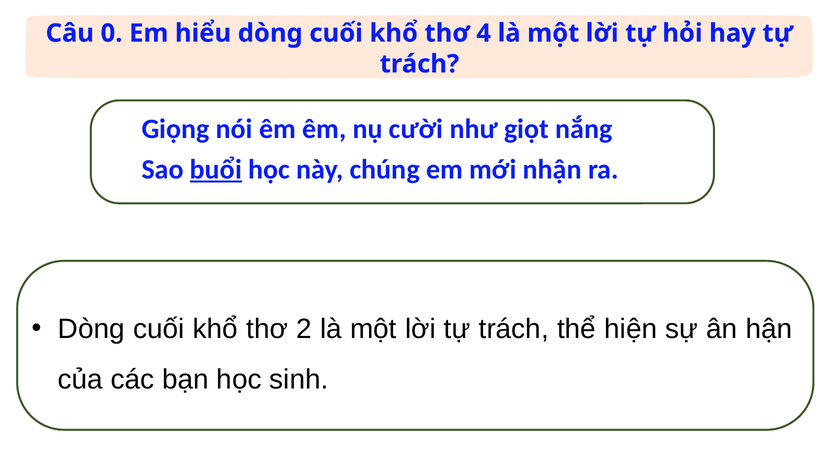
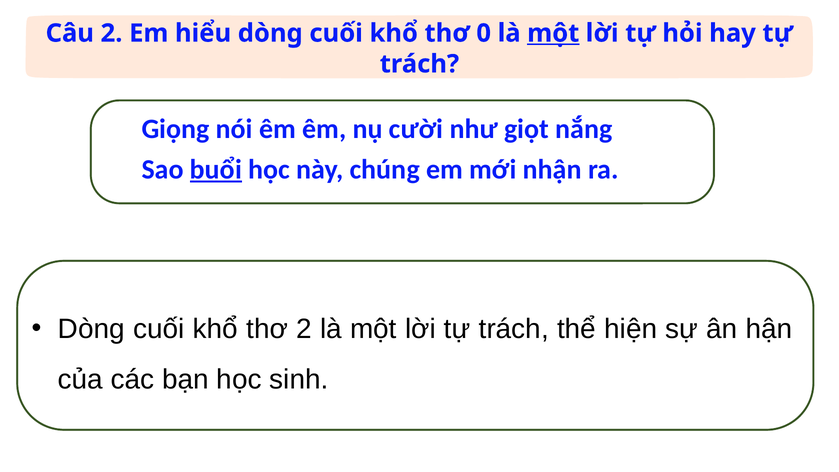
Câu 0: 0 -> 2 (112, 33)
4: 4 -> 0 (484, 33)
một underline: none -> present (553, 33)
